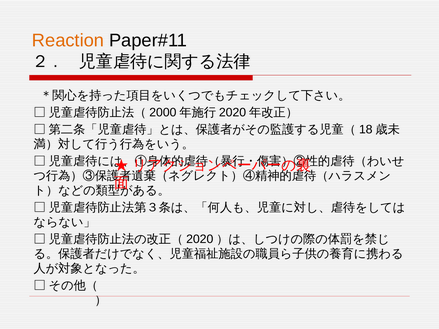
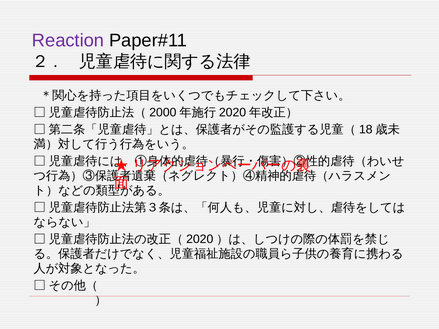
Reaction colour: orange -> purple (68, 41)
